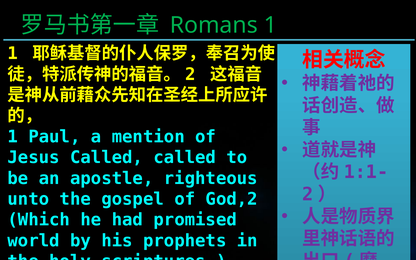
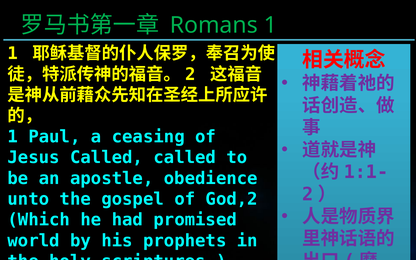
mention: mention -> ceasing (148, 137)
righteous: righteous -> obedience (211, 178)
